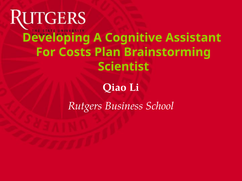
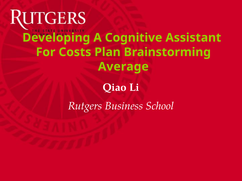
Scientist: Scientist -> Average (123, 67)
